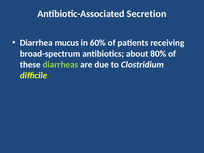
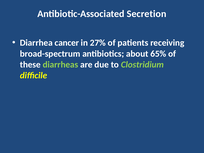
mucus: mucus -> cancer (67, 43)
60%: 60% -> 27% (98, 43)
80%: 80% -> 65% (158, 54)
Clostridium colour: white -> light green (142, 65)
